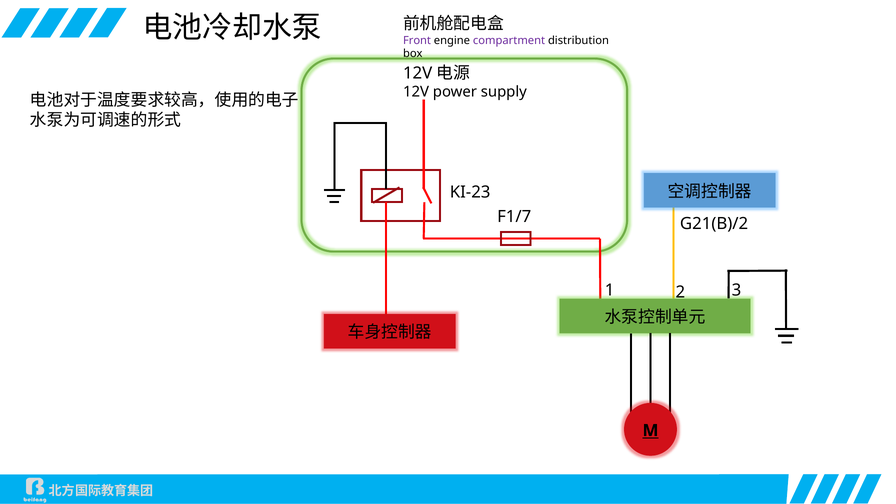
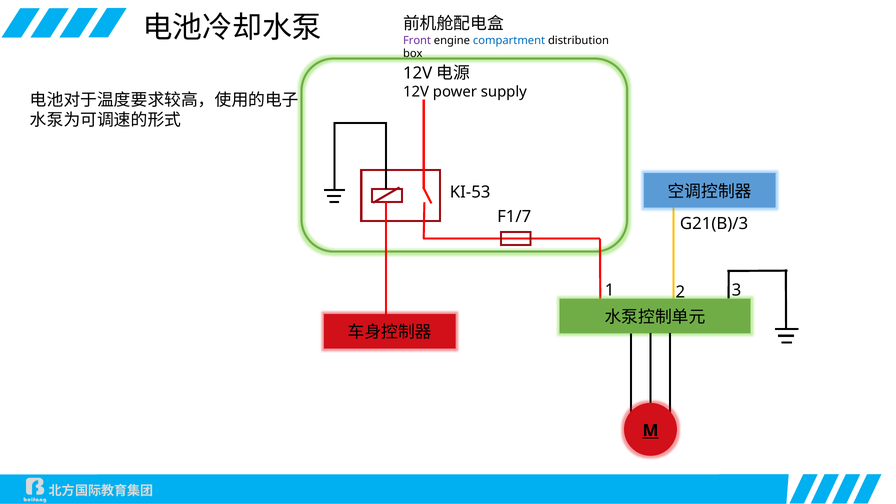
compartment colour: purple -> blue (509, 40)
KI-23: KI-23 -> KI-53 (470, 192)
G21(B)/2: G21(B)/2 -> G21(B)/3 (714, 224)
